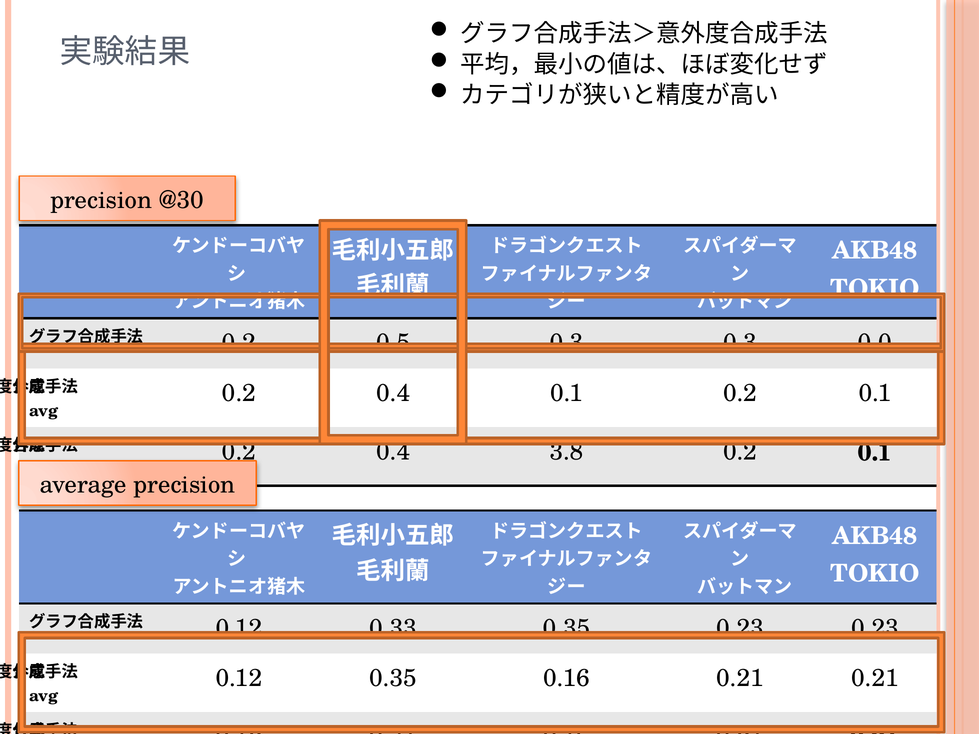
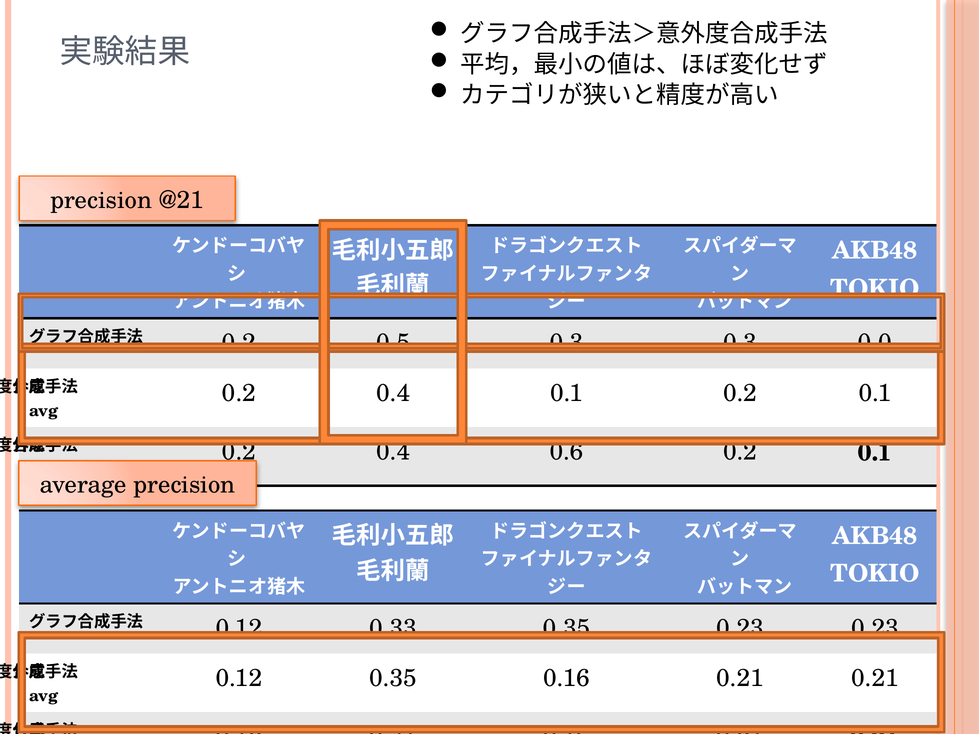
@30: @30 -> @21 (181, 200)
3.8: 3.8 -> 0.6 (567, 452)
